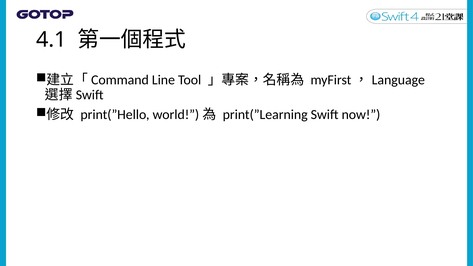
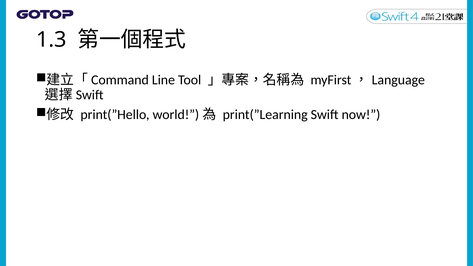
4.1: 4.1 -> 1.3 (51, 40)
